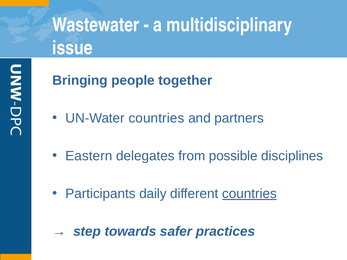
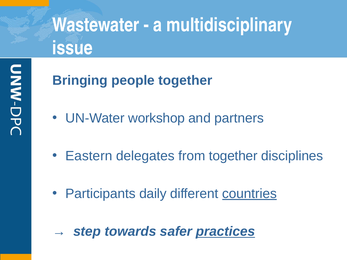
UN-Water countries: countries -> workshop (157, 118)
from possible: possible -> together (233, 156)
practices underline: none -> present (226, 232)
